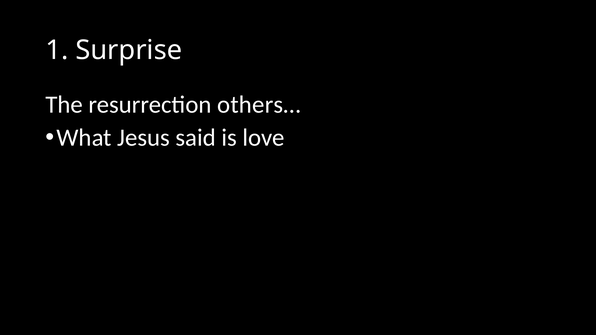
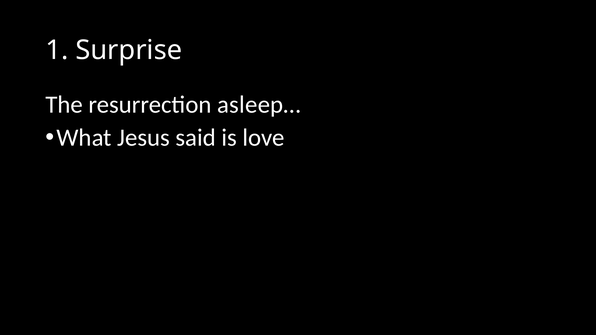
others…: others… -> asleep… (259, 105)
